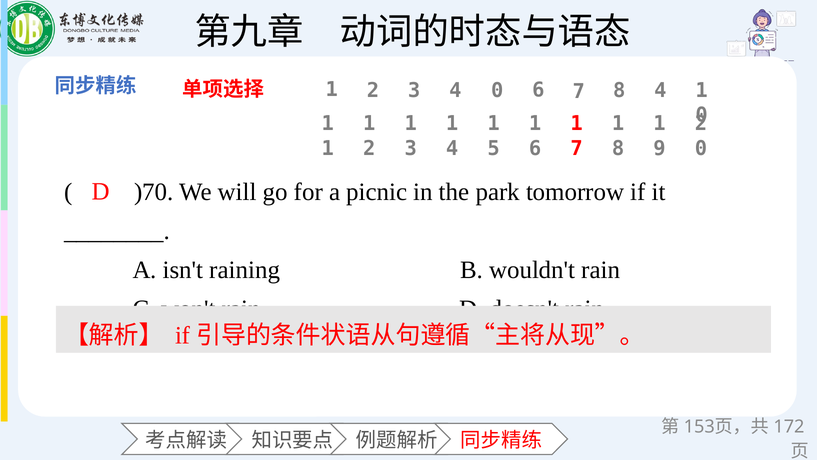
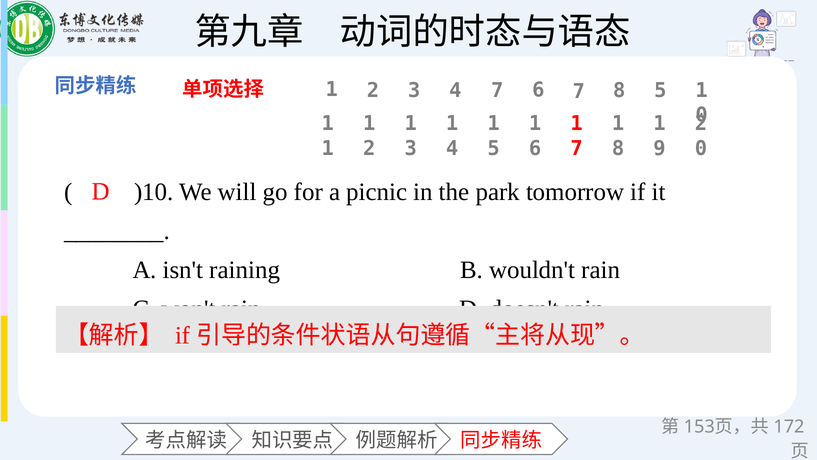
4 0: 0 -> 7 (497, 90)
8 4: 4 -> 5 (660, 90)
)70: )70 -> )10 (154, 192)
